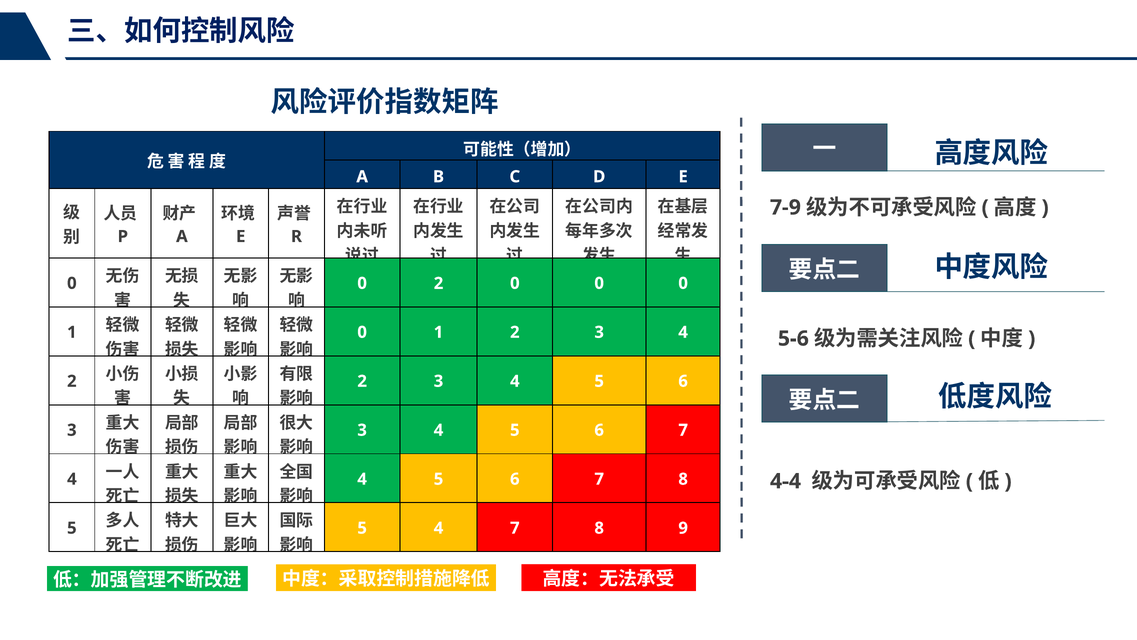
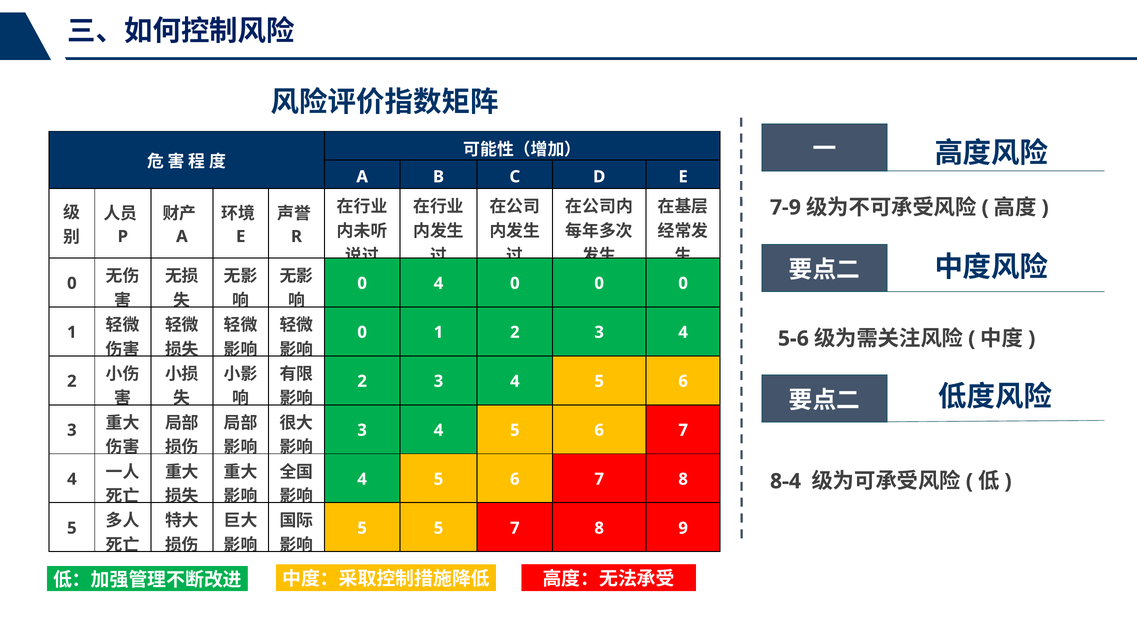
0 2: 2 -> 4 (439, 283)
4-4: 4-4 -> 8-4 (786, 481)
5 4: 4 -> 5 (439, 528)
